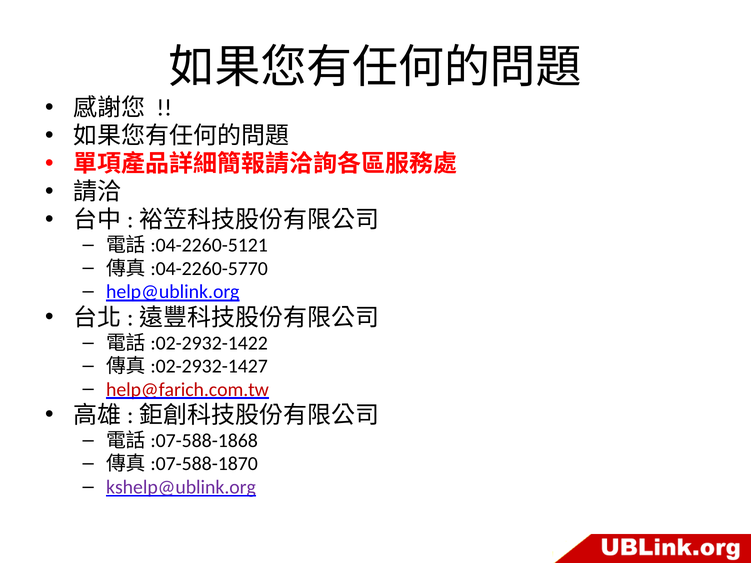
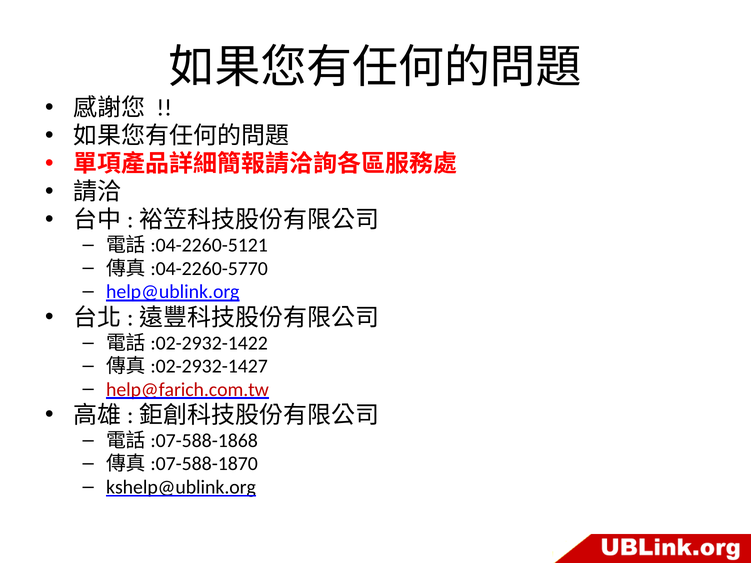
kshelp@ublink.org colour: purple -> black (181, 487)
